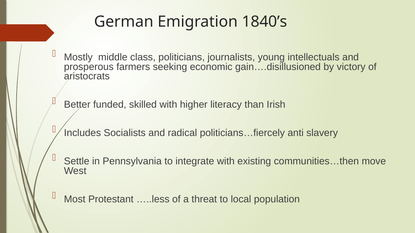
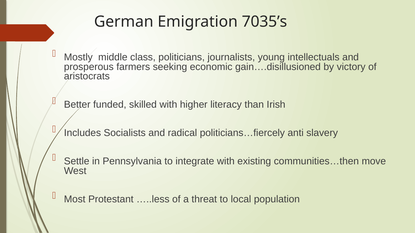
1840’s: 1840’s -> 7035’s (264, 22)
